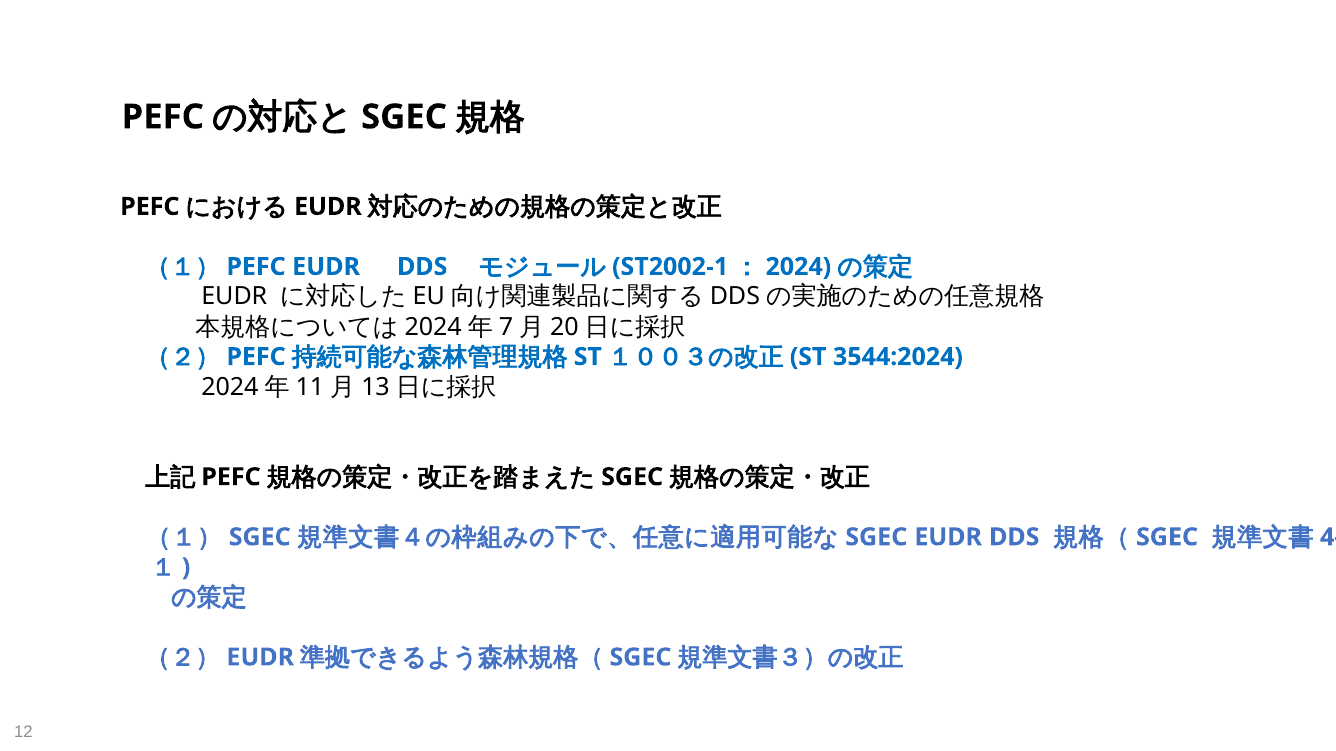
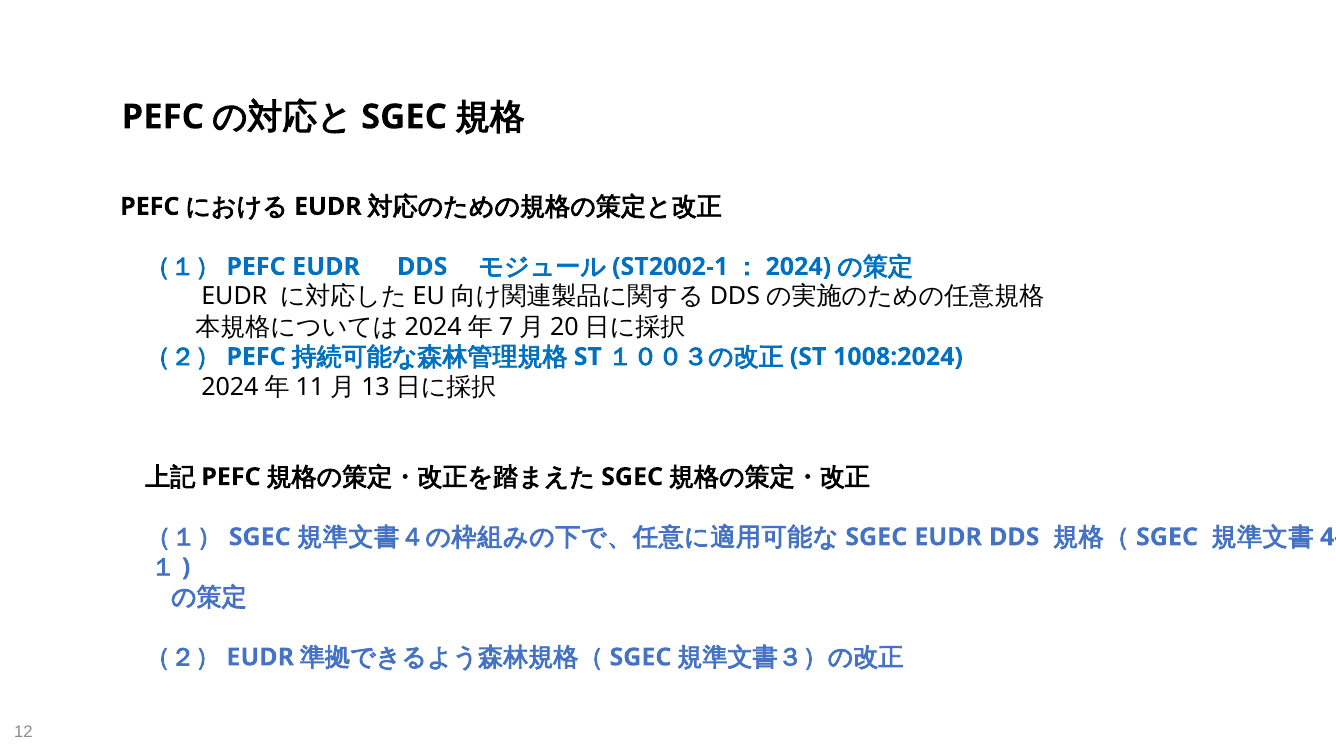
3544:2024: 3544:2024 -> 1008:2024 (898, 357)
